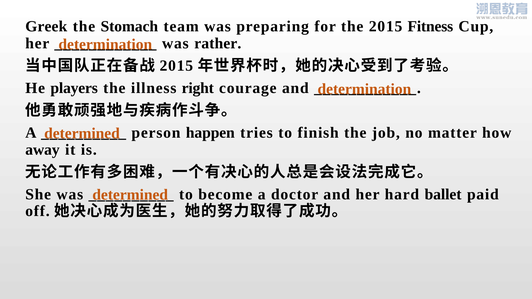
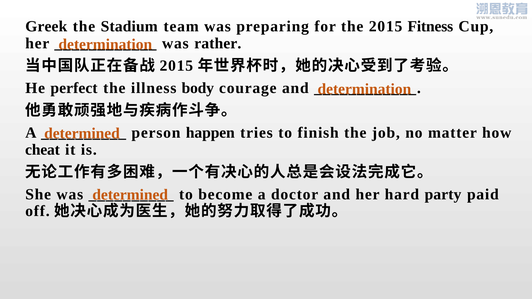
Stomach: Stomach -> Stadium (129, 26)
players: players -> perfect (74, 88)
right: right -> body (198, 88)
away: away -> cheat (43, 150)
ballet: ballet -> party (443, 194)
